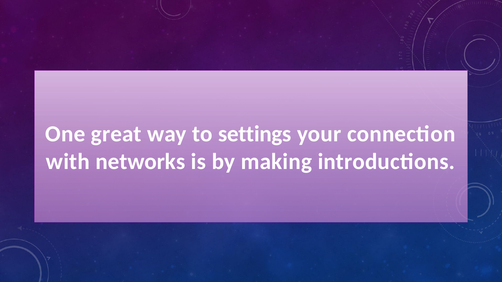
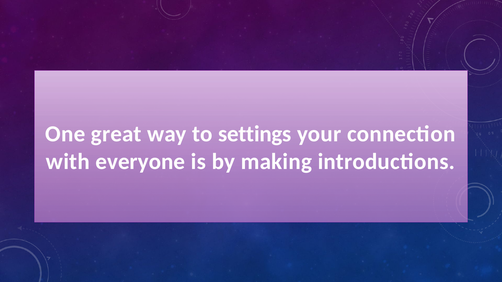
networks: networks -> everyone (140, 162)
